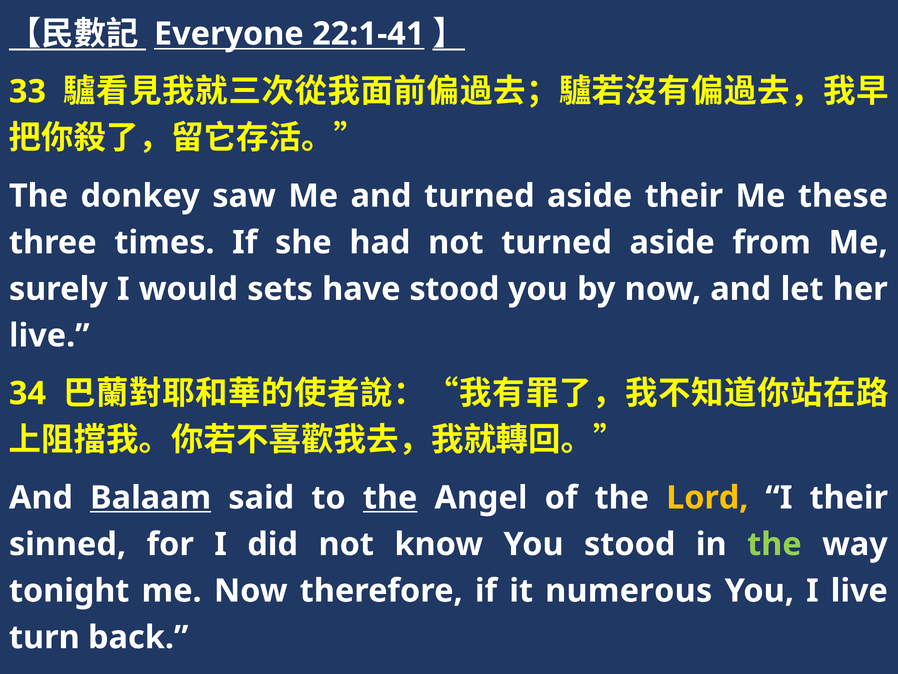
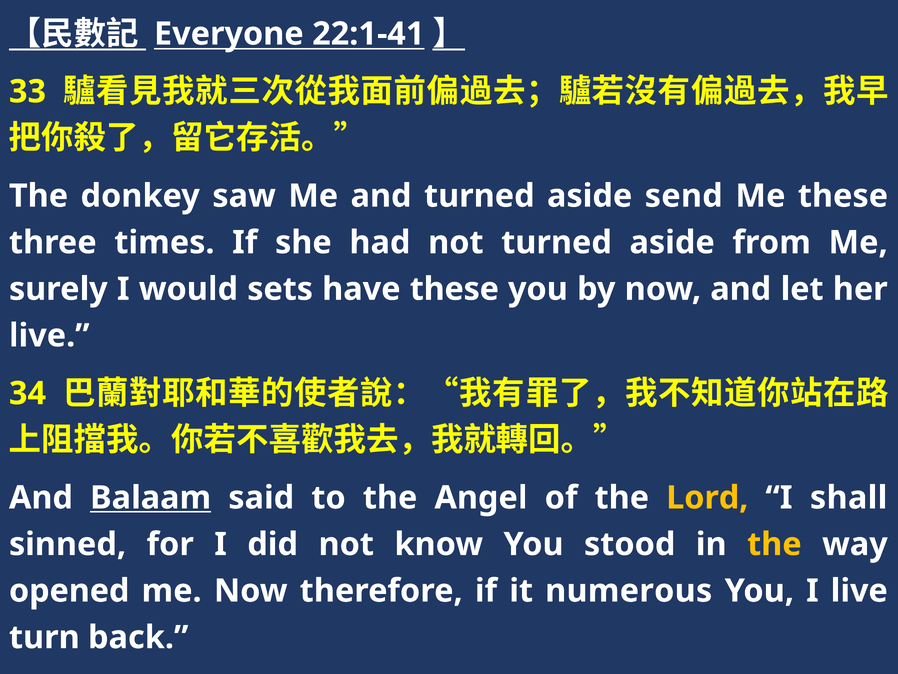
aside their: their -> send (684, 196)
have stood: stood -> these (454, 289)
the underline: present -> none (390, 497)
I their: their -> shall (849, 497)
the colour: light green -> yellow (774, 544)
tonight: tonight -> opened (69, 590)
